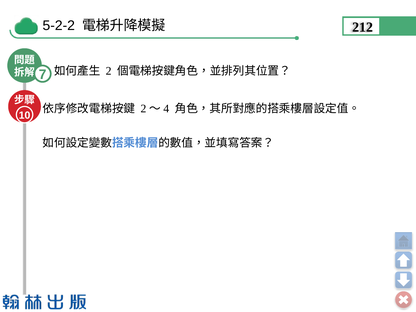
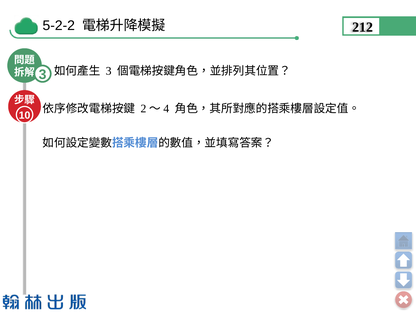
2: 2 -> 3 (109, 71)
7: 7 -> 3 (43, 75)
